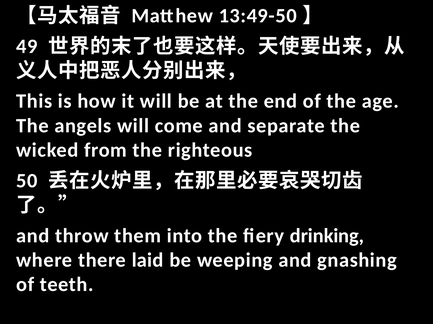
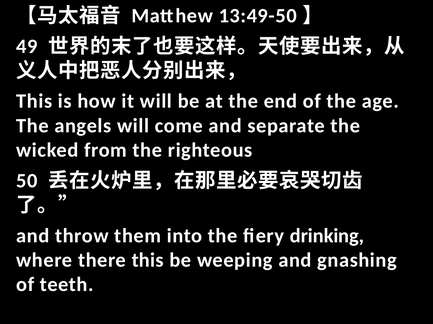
there laid: laid -> this (148, 261)
